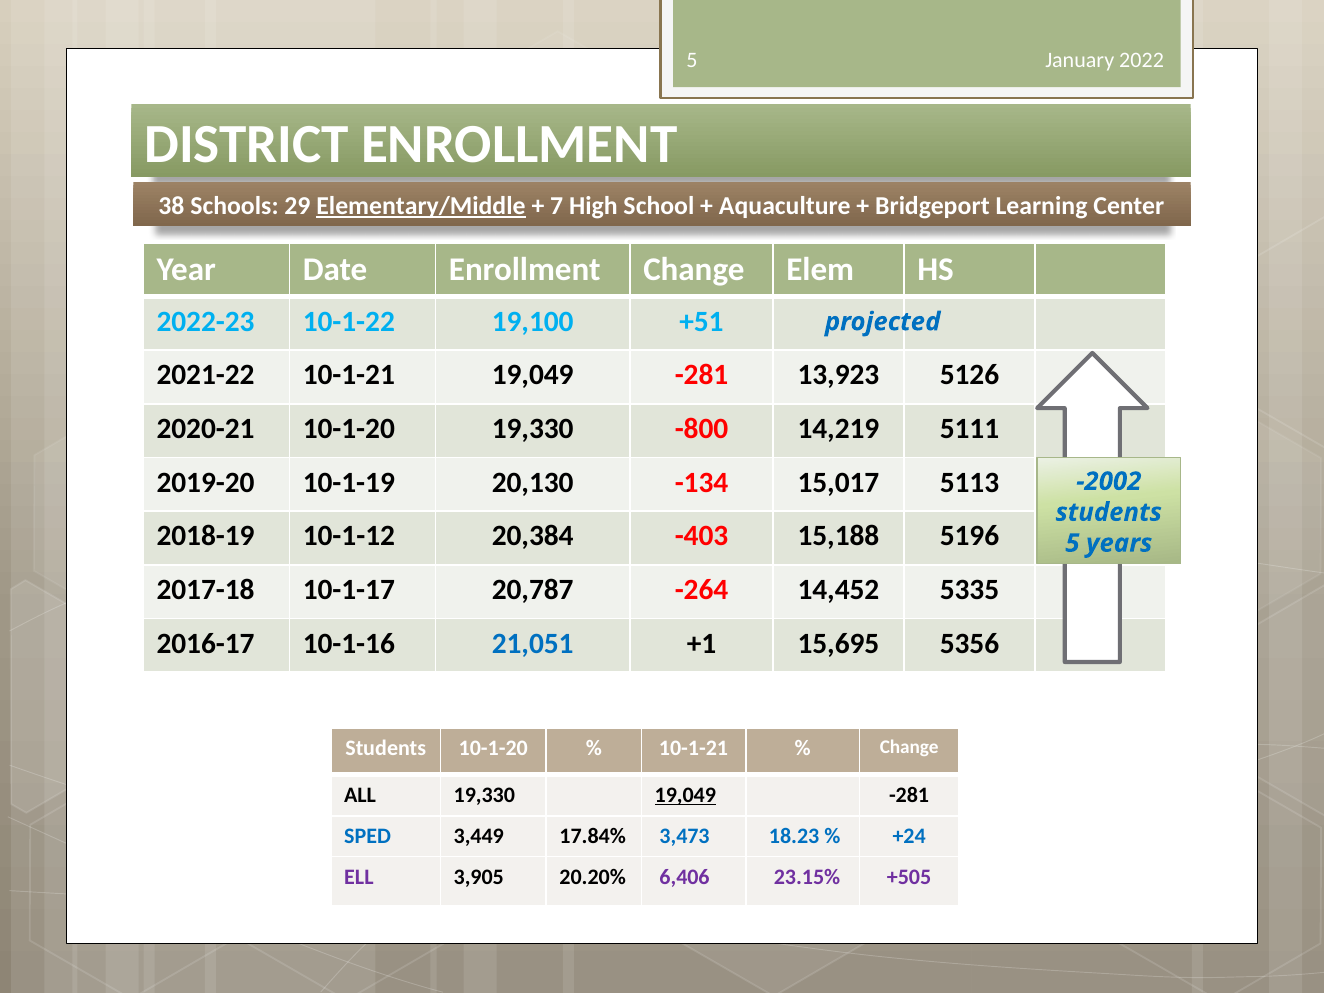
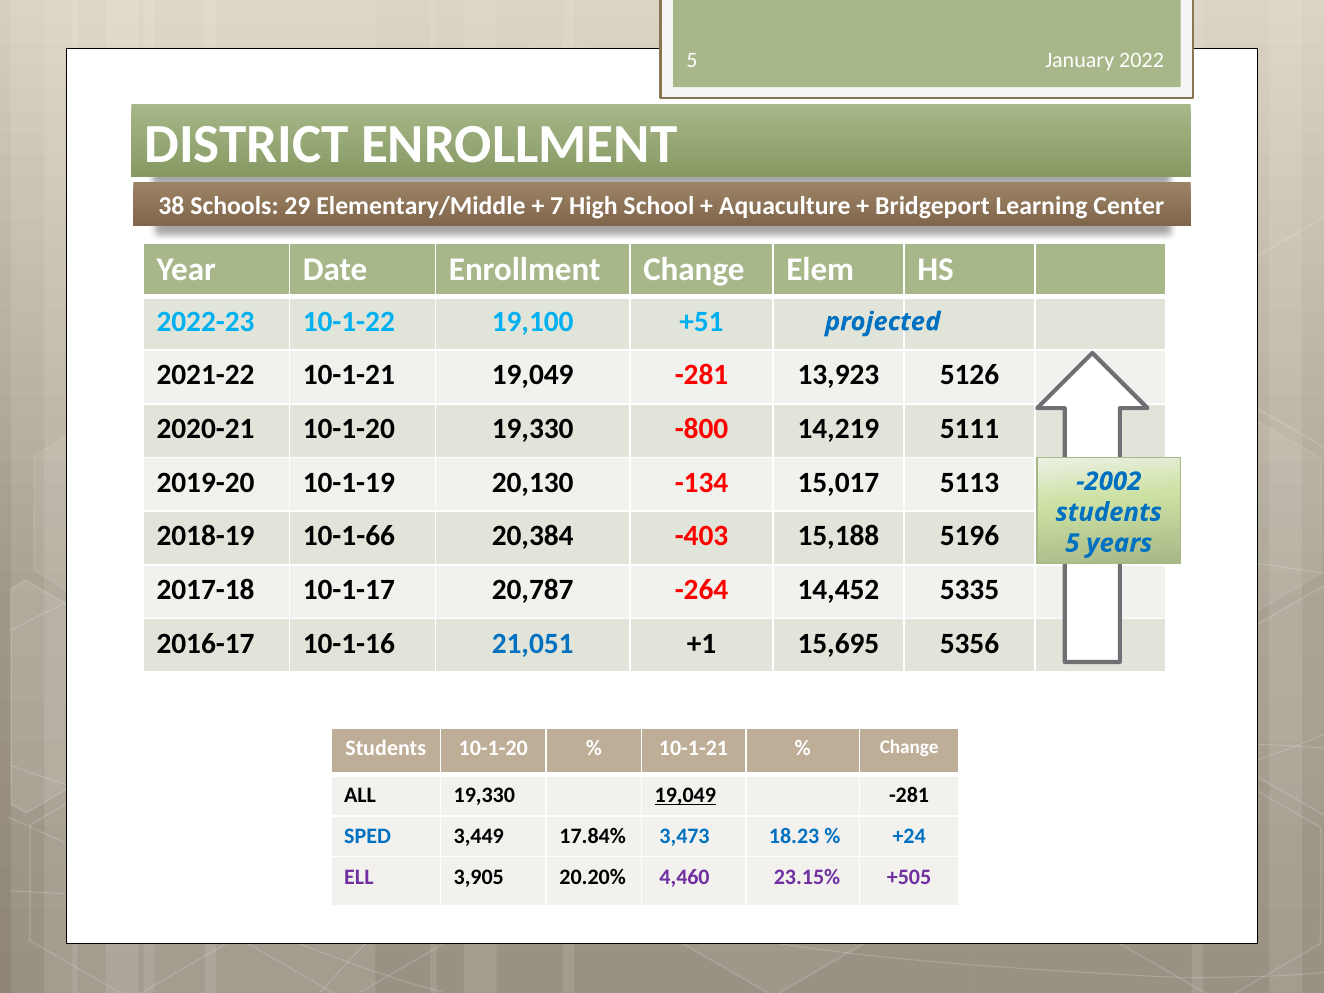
Elementary/Middle underline: present -> none (421, 206)
10-1-12: 10-1-12 -> 10-1-66 (349, 536)
6,406: 6,406 -> 4,460 (685, 877)
